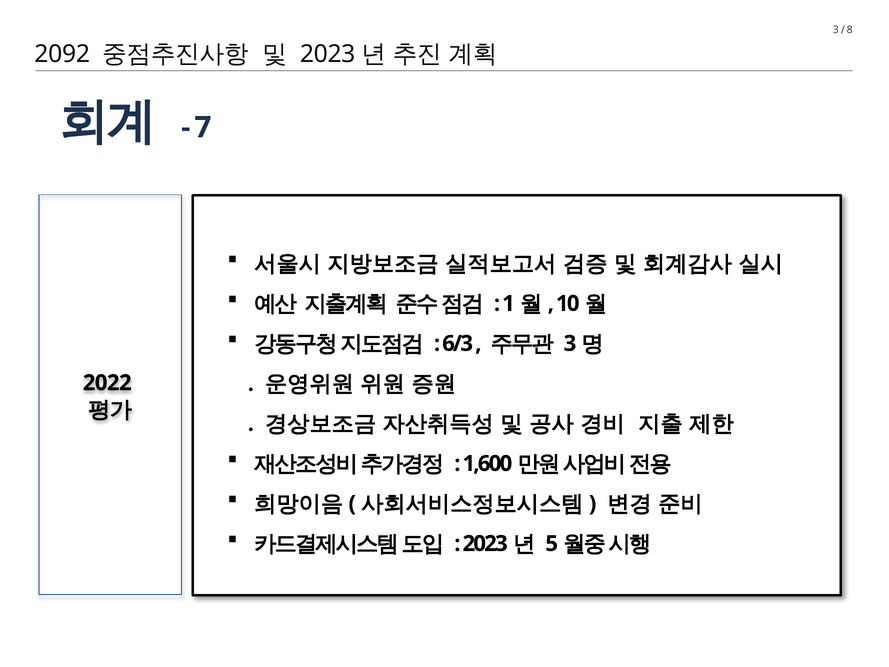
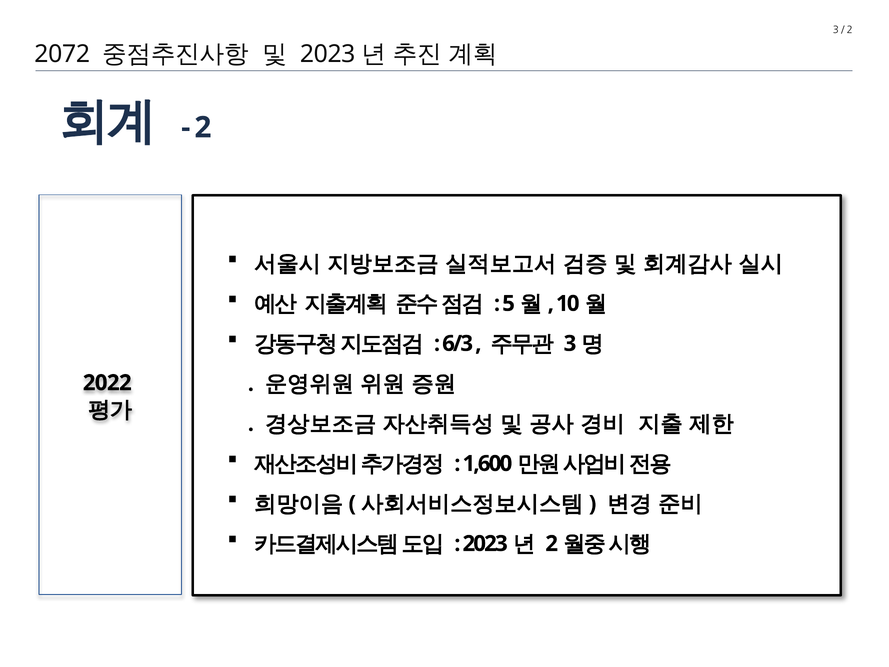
8: 8 -> 2 (850, 30)
2092: 2092 -> 2072 (62, 54)
7: 7 -> 2 (203, 127)
1: 1 -> 5 (509, 303)
5: 5 -> 2 (552, 543)
